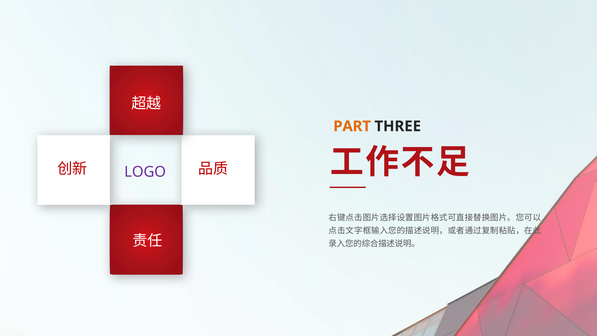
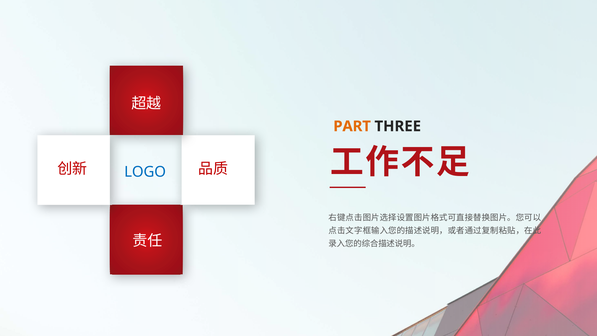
LOGO colour: purple -> blue (145, 172)
